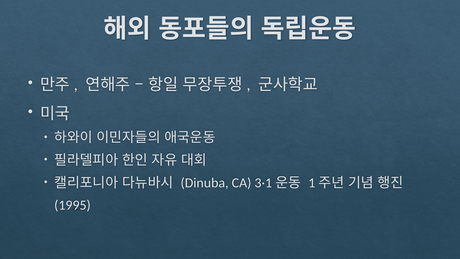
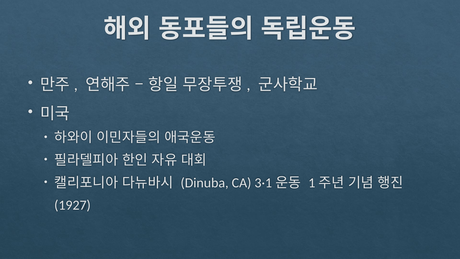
1995: 1995 -> 1927 (73, 205)
